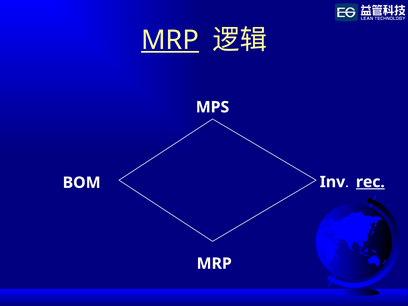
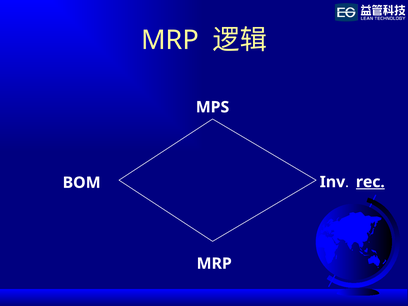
MRP underline: present -> none (170, 40)
